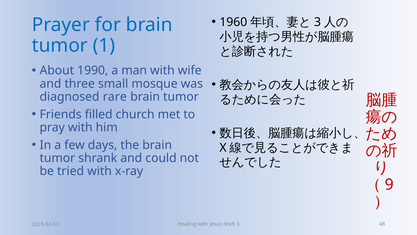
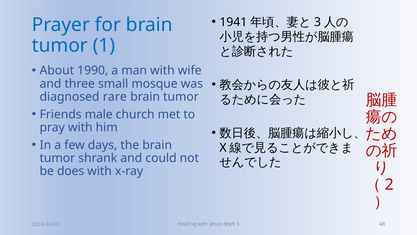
1960: 1960 -> 1941 (233, 22)
filled: filled -> male (99, 114)
tried: tried -> does (71, 171)
9: 9 -> 2 (389, 184)
